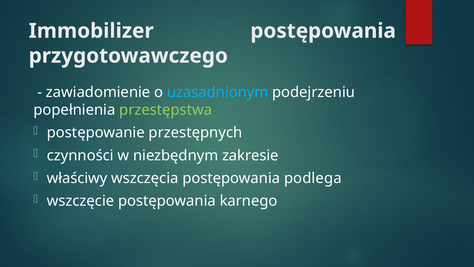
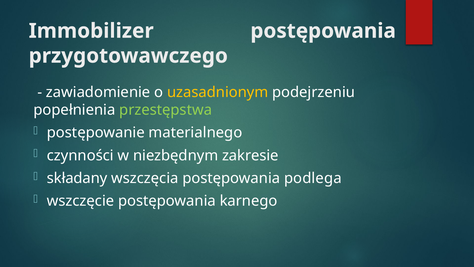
uzasadnionym colour: light blue -> yellow (218, 92)
przestępnych: przestępnych -> materialnego (195, 133)
właściwy: właściwy -> składany (77, 178)
